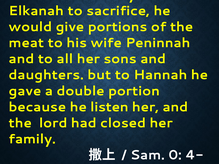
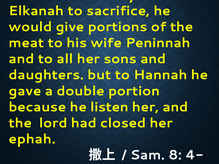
family: family -> ephah (32, 139)
0: 0 -> 8 (175, 155)
